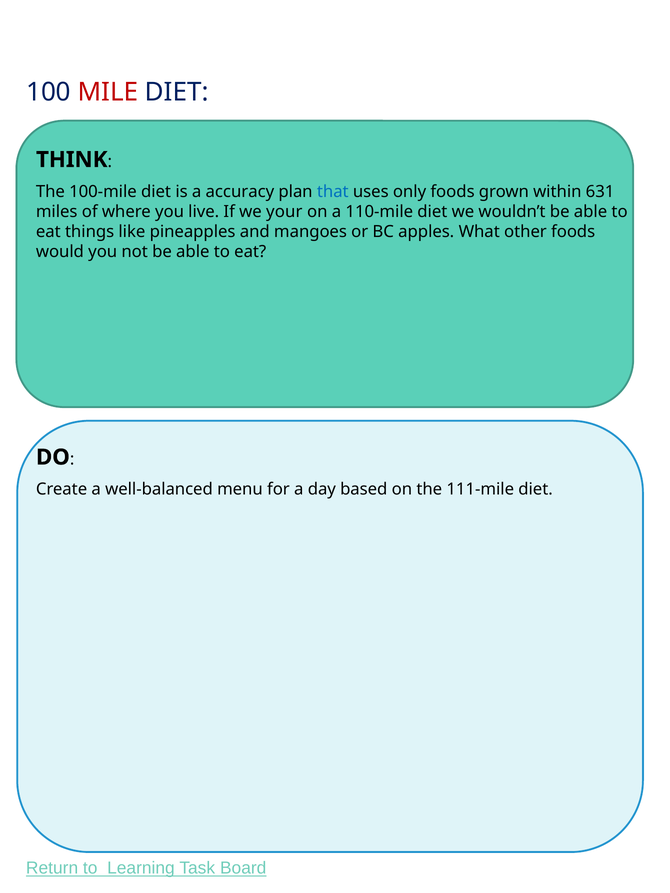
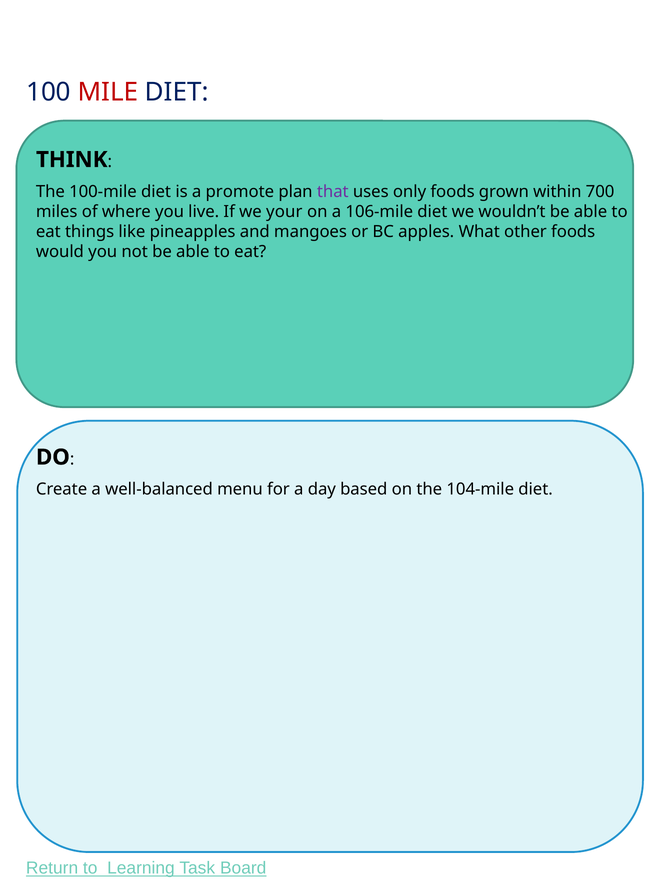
accuracy: accuracy -> promote (240, 192)
that colour: blue -> purple (333, 192)
631: 631 -> 700 (600, 192)
110-mile: 110-mile -> 106-mile (379, 212)
111-mile: 111-mile -> 104-mile (480, 489)
